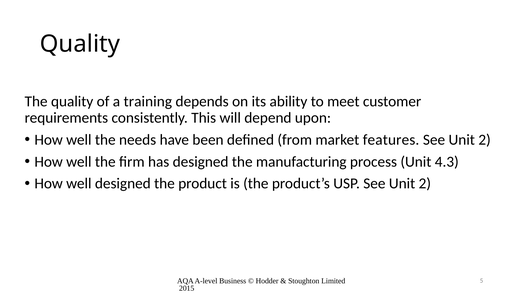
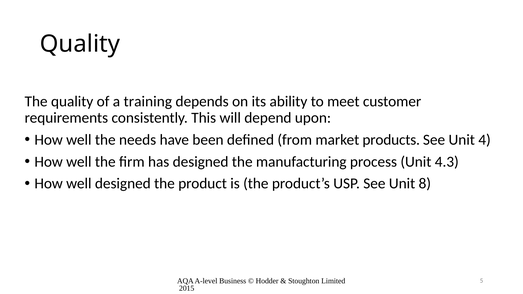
features: features -> products (391, 140)
2: 2 -> 4 (485, 140)
USP See Unit 2: 2 -> 8 (425, 184)
